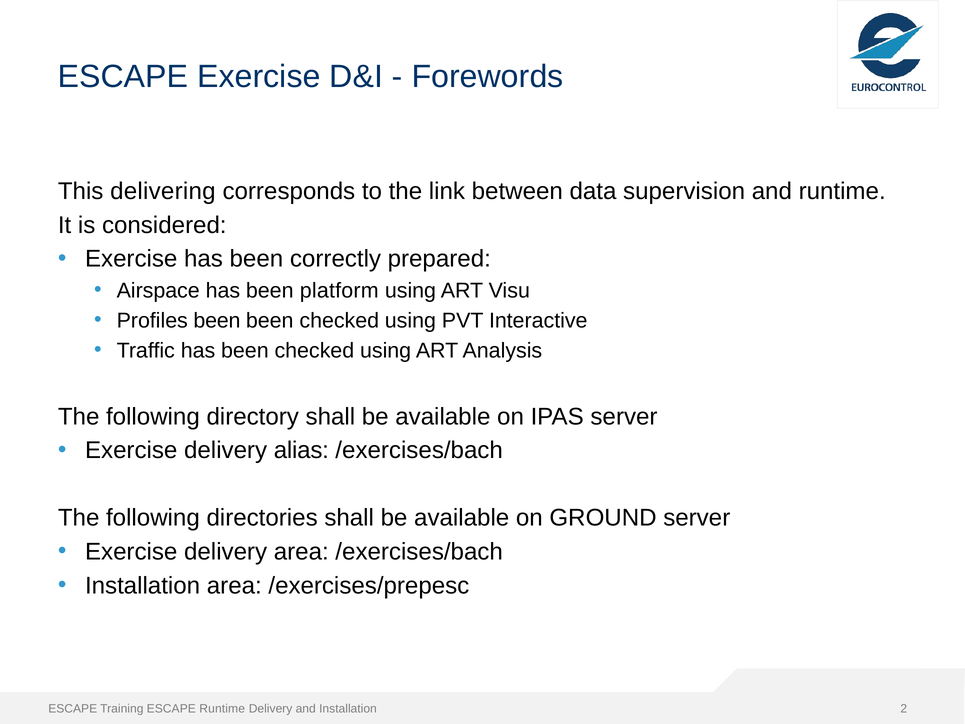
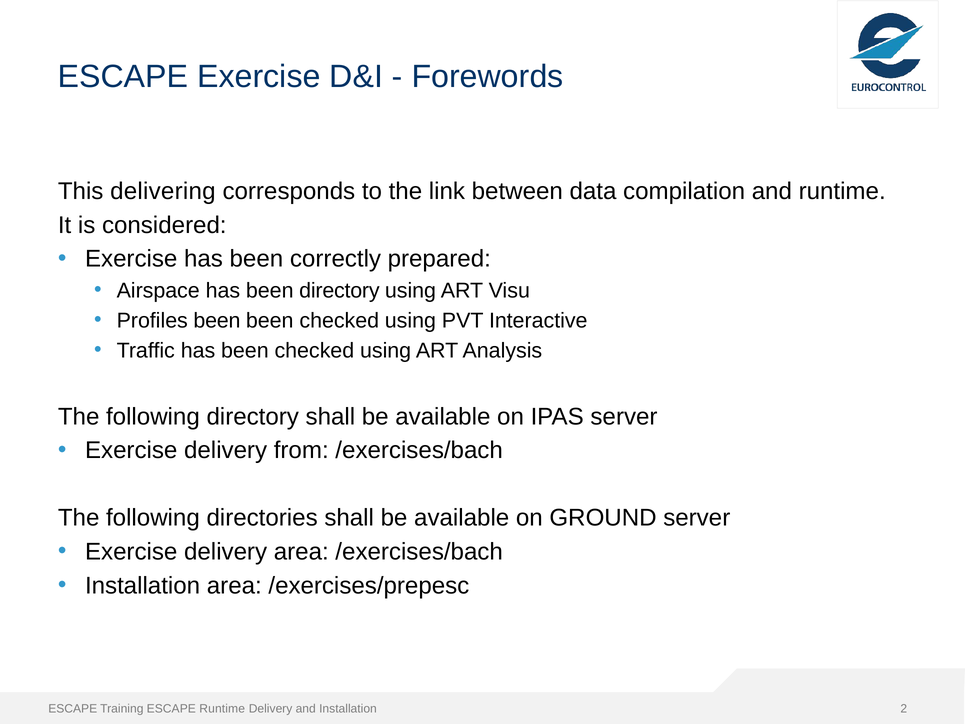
supervision: supervision -> compilation (684, 191)
been platform: platform -> directory (339, 290)
alias: alias -> from (301, 450)
